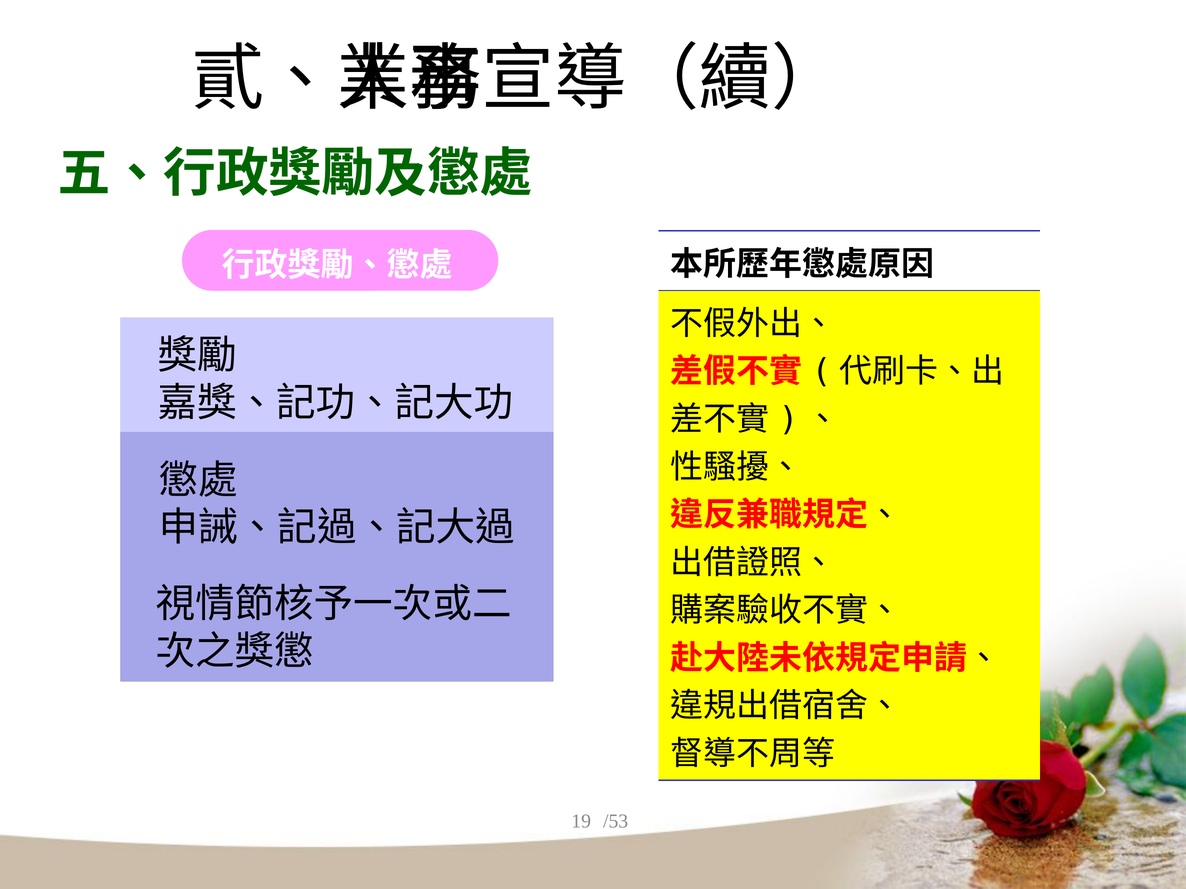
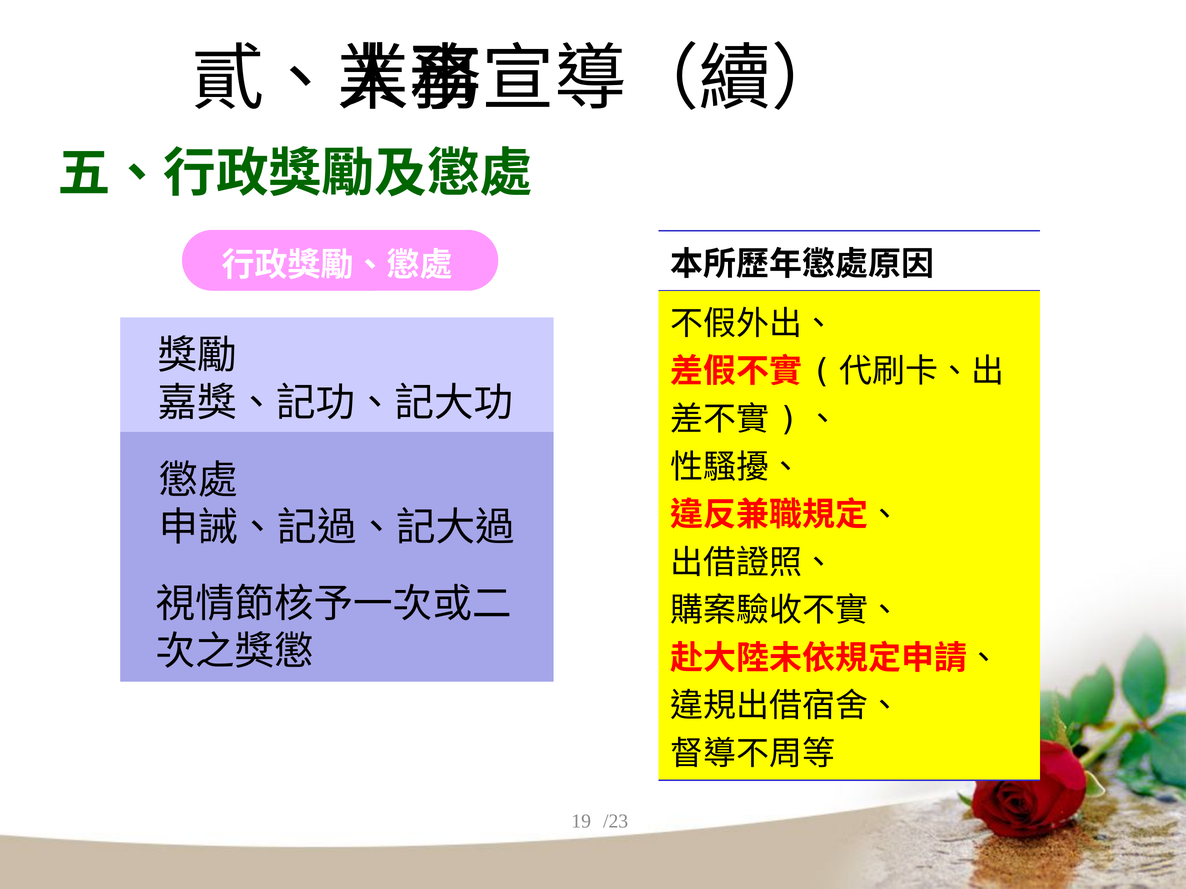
/53: /53 -> /23 (616, 822)
